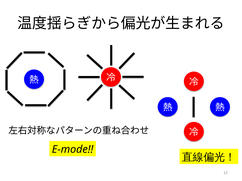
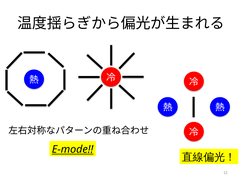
E-mode underline: none -> present (73, 150)
